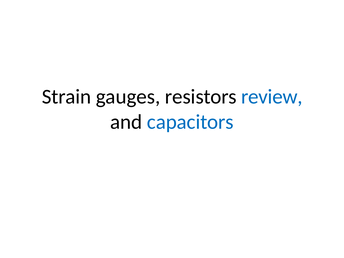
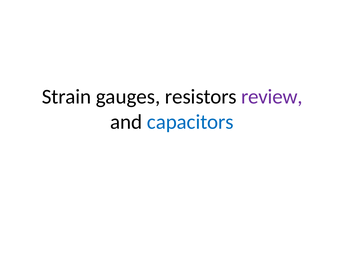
review colour: blue -> purple (272, 97)
